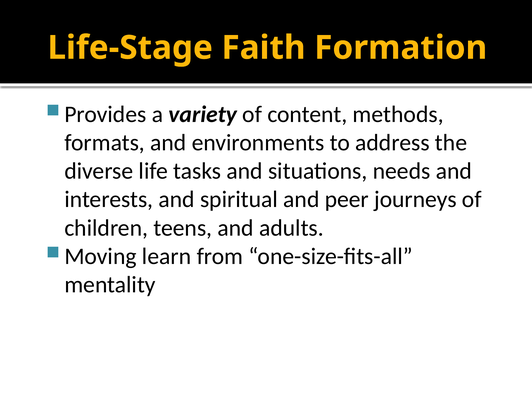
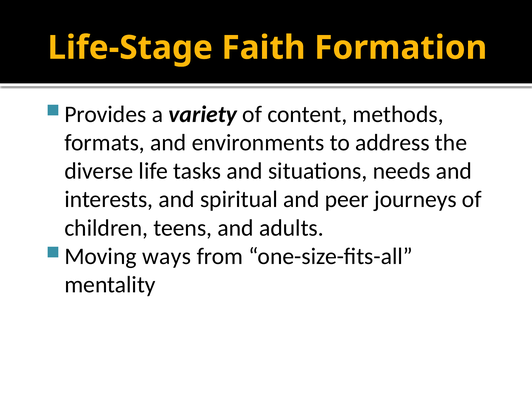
learn: learn -> ways (167, 256)
